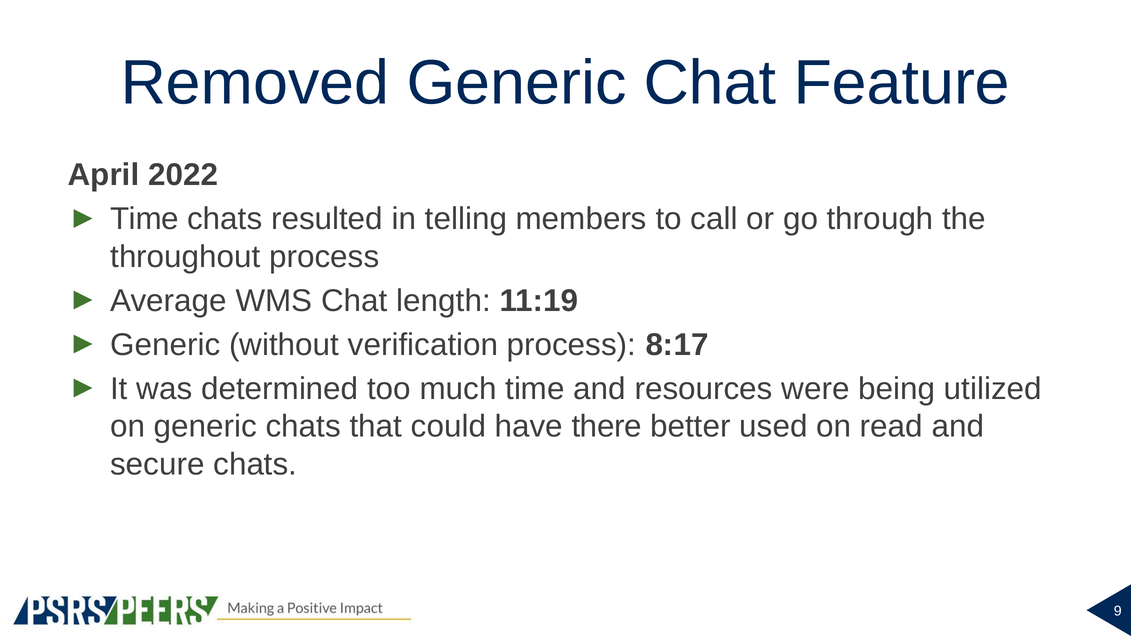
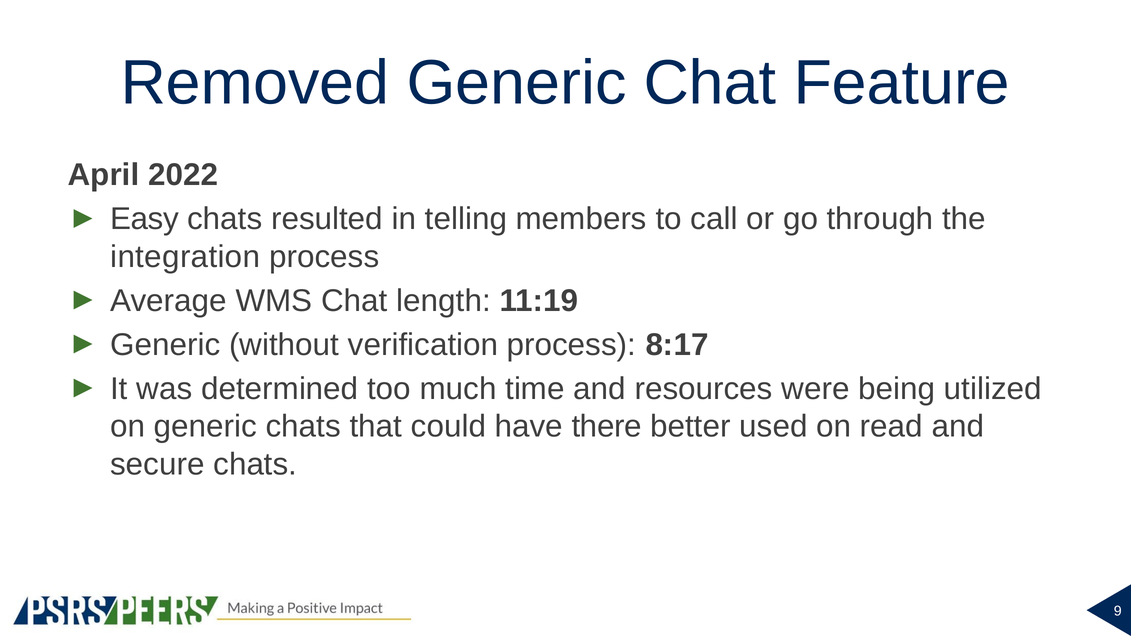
Time: Time -> Easy (145, 219)
throughout: throughout -> integration (185, 257)
